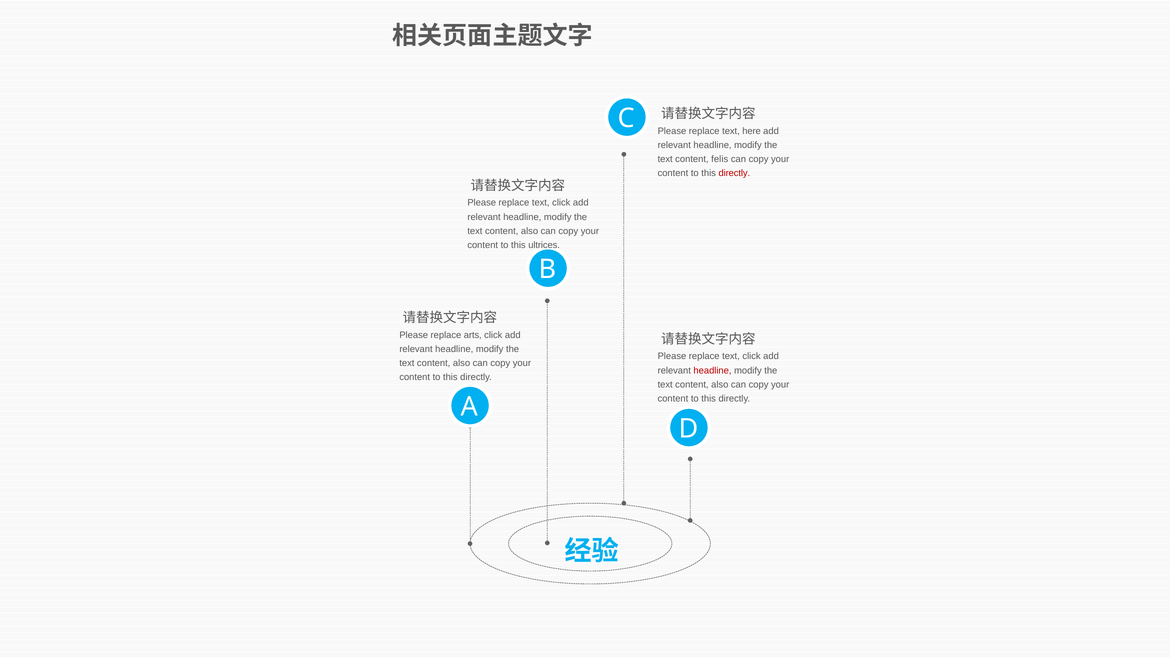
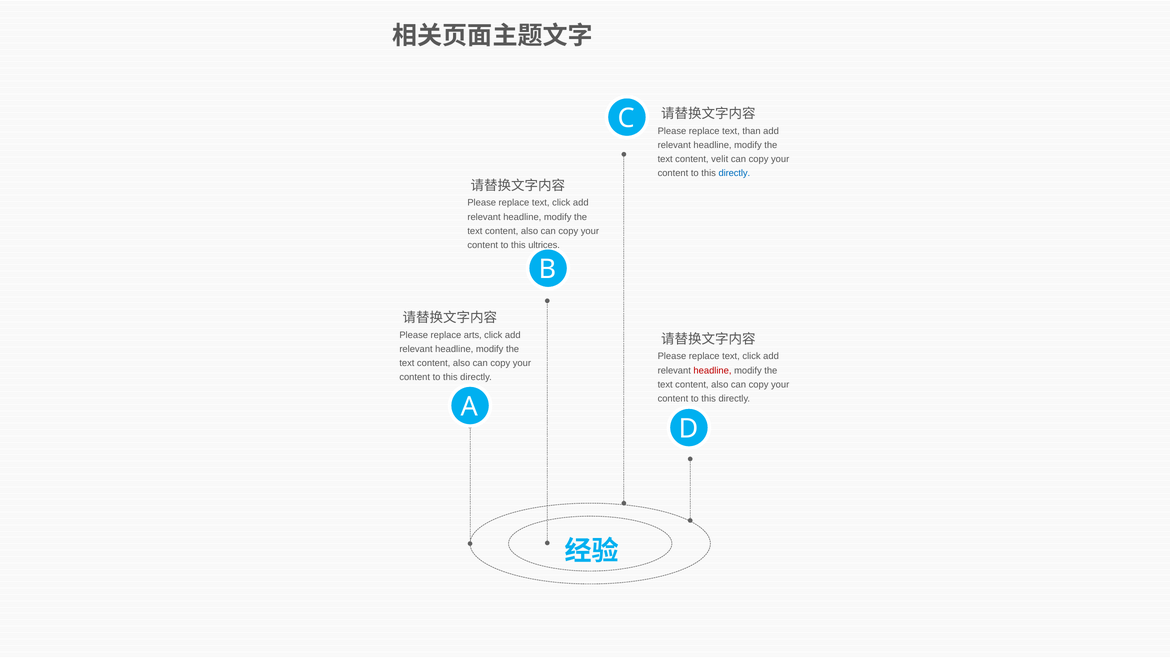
here: here -> than (752, 131)
felis: felis -> velit (720, 159)
directly colour: red -> blue (734, 173)
